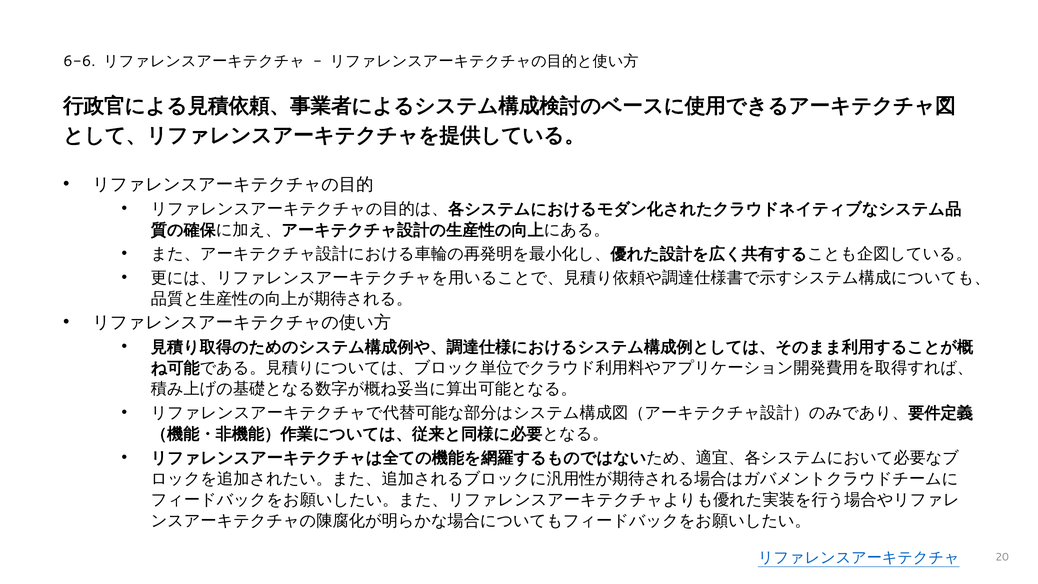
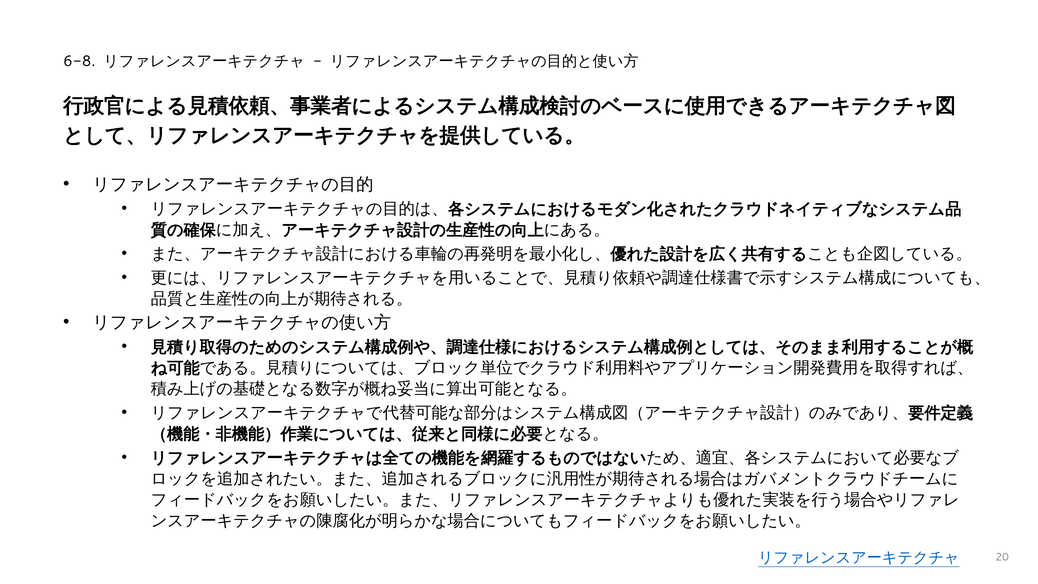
6-6: 6-6 -> 6-8 (79, 61)
